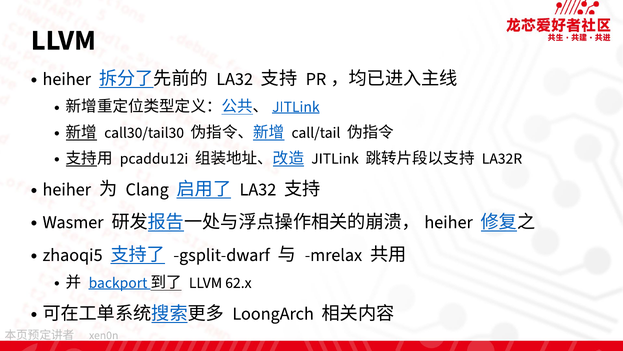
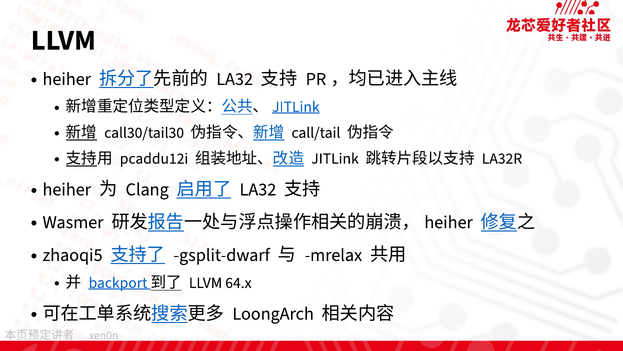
62.x: 62.x -> 64.x (238, 282)
